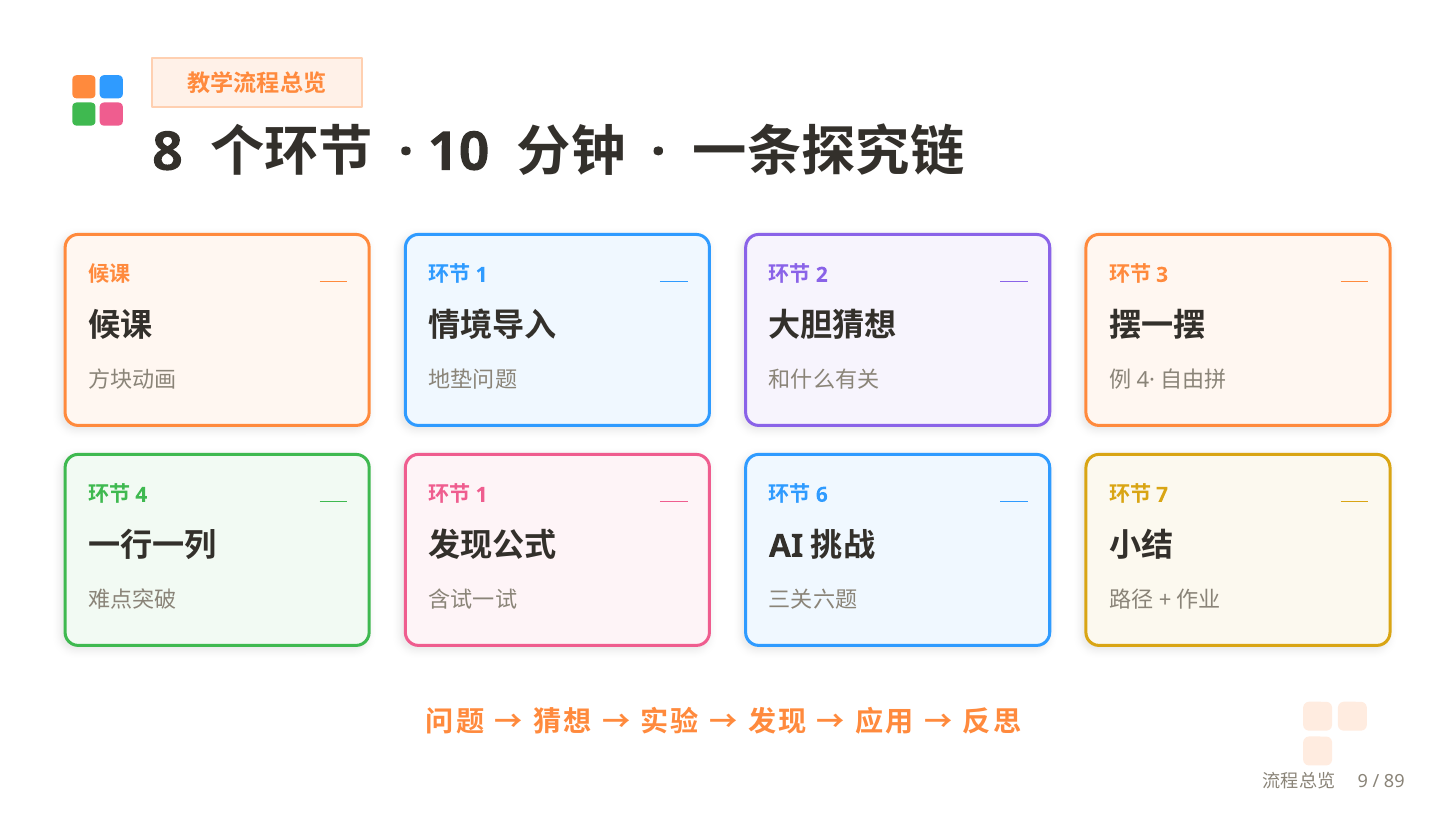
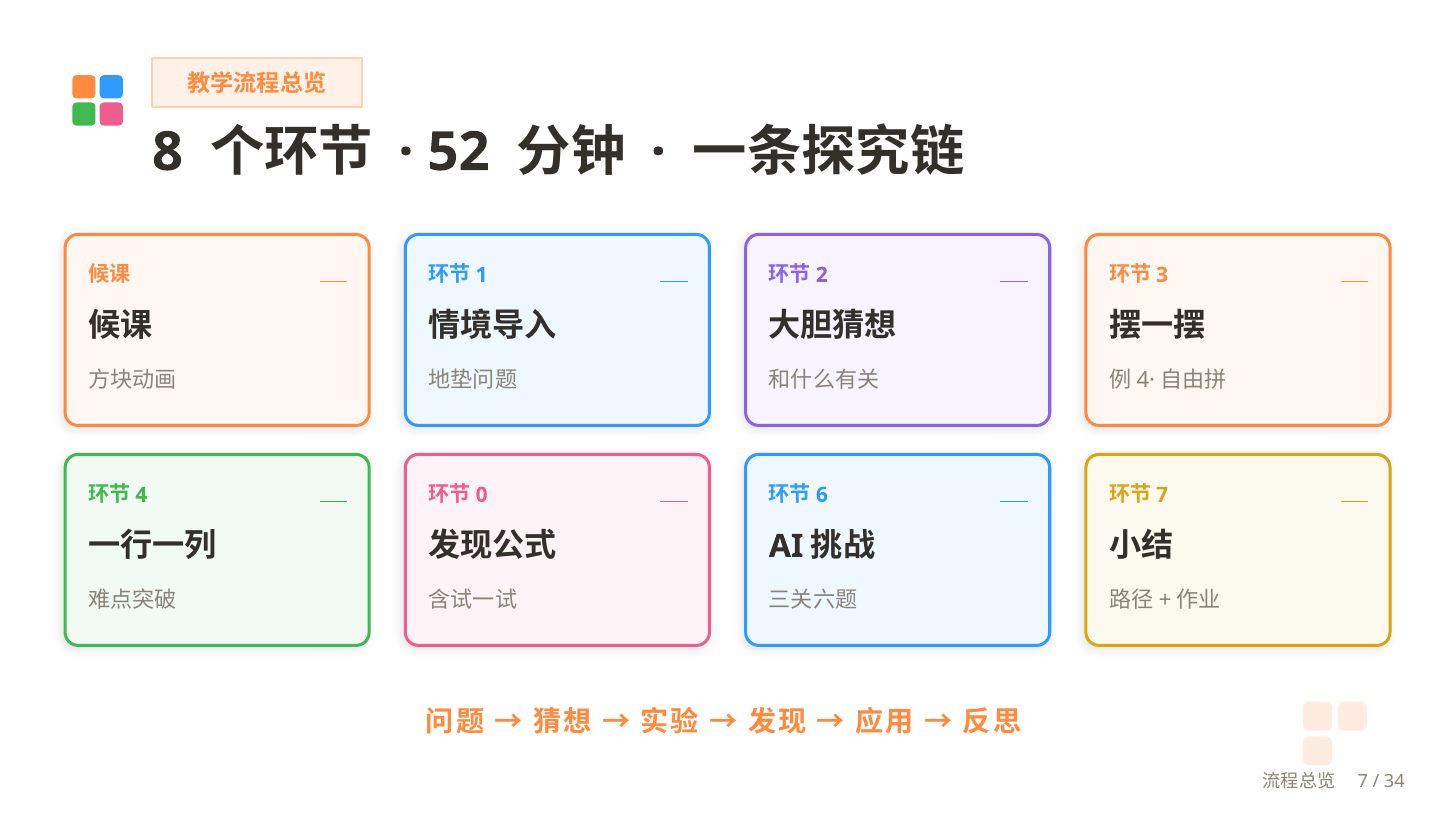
10: 10 -> 52 (459, 152)
1: 1 -> 0 (482, 495)
9: 9 -> 7 (1363, 782)
89: 89 -> 34 (1394, 782)
